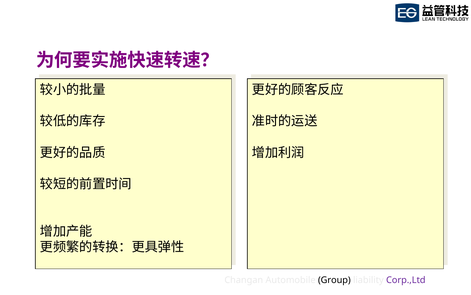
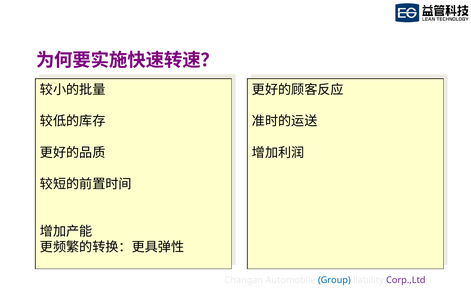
Group colour: black -> blue (334, 280)
